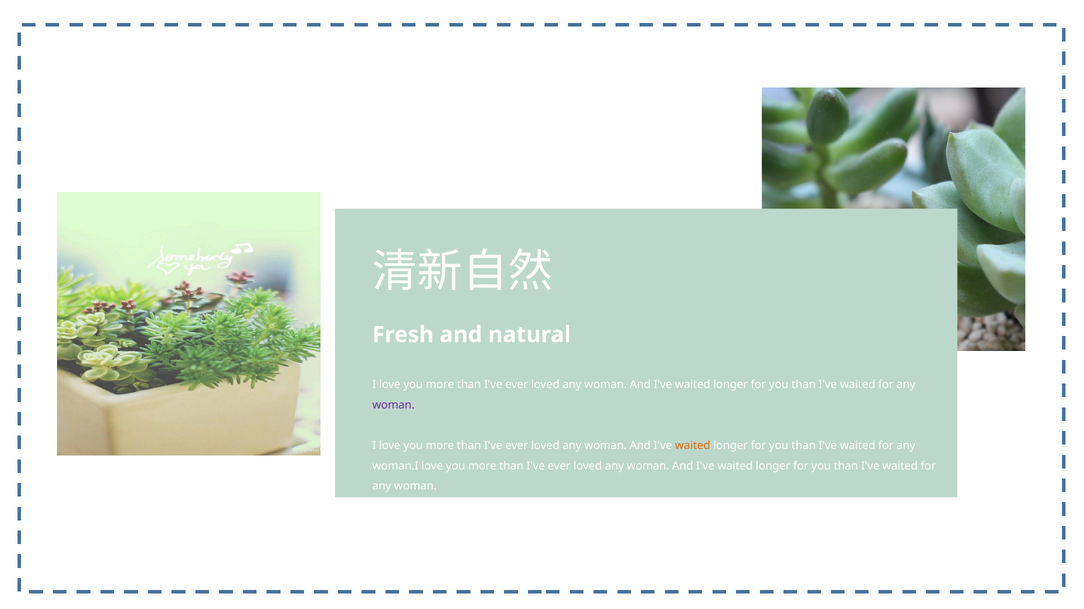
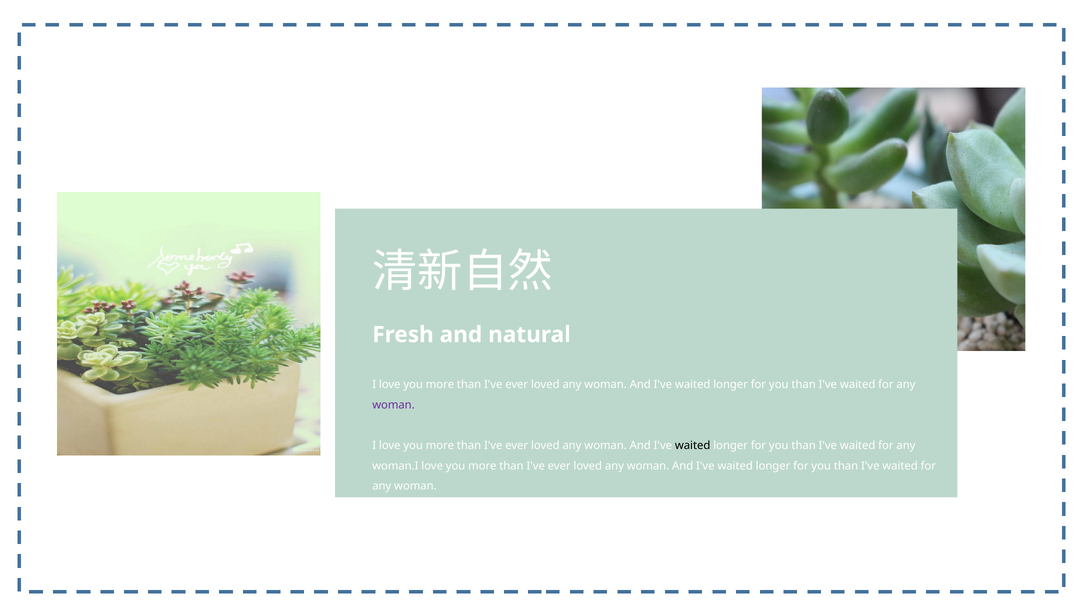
waited colour: orange -> black (693, 446)
